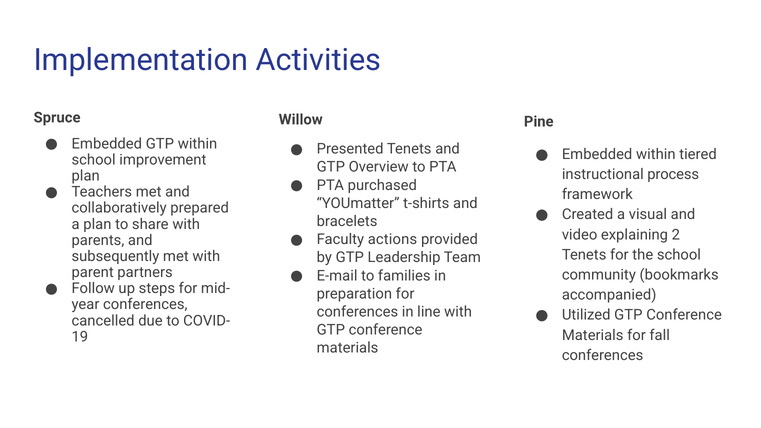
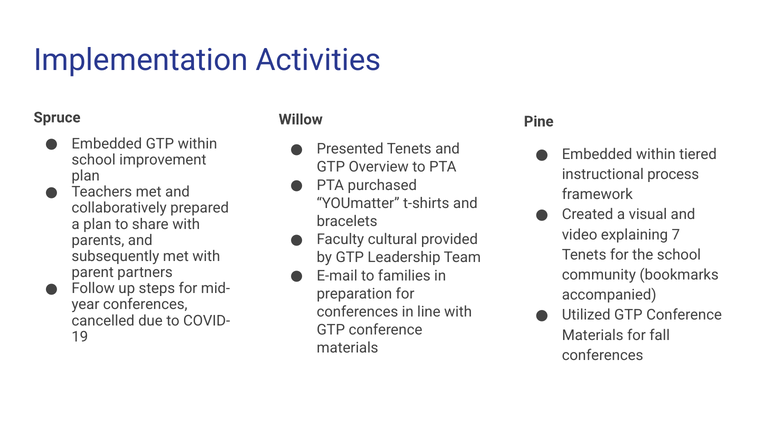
2: 2 -> 7 (676, 235)
actions: actions -> cultural (393, 239)
